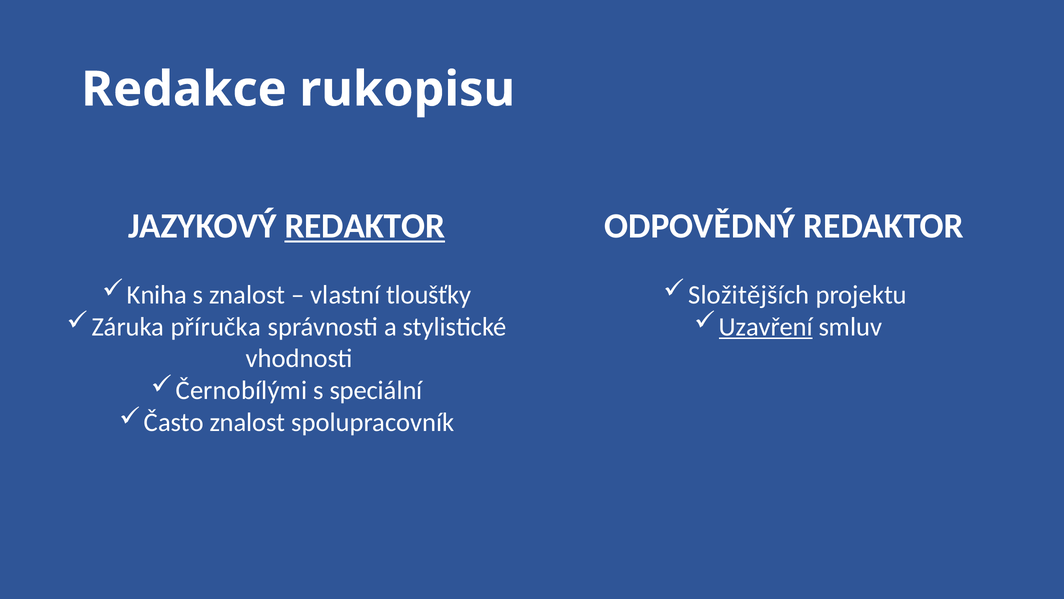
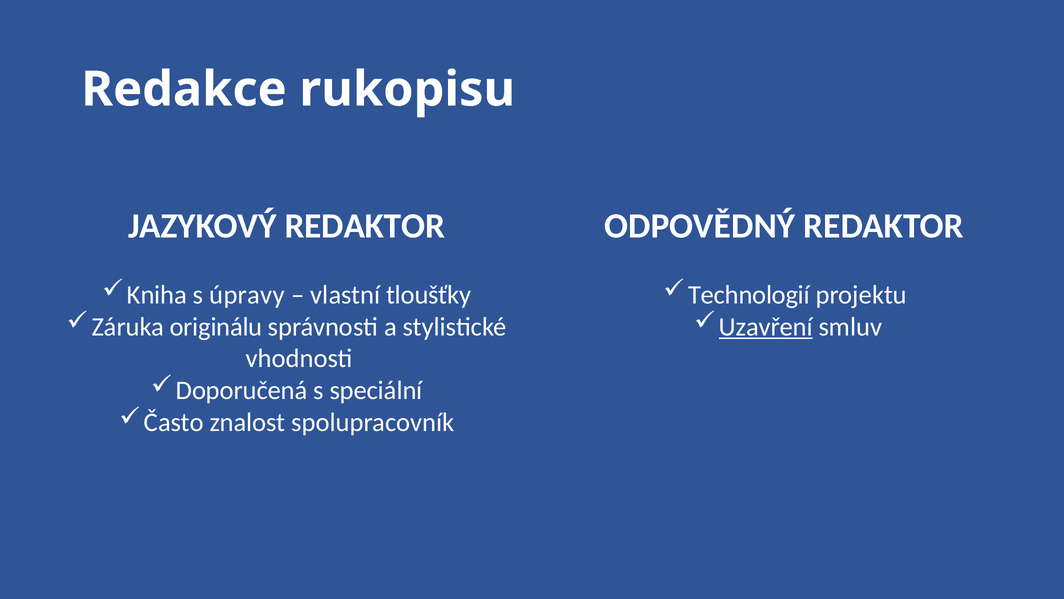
REDAKTOR underline: present -> none (365, 226)
s znalost: znalost -> úpravy (247, 295)
Složitějších: Složitějších -> Technologií (749, 295)
příručka: příručka -> originálu (216, 326)
Černobílými: Černobílými -> Doporučená (242, 390)
